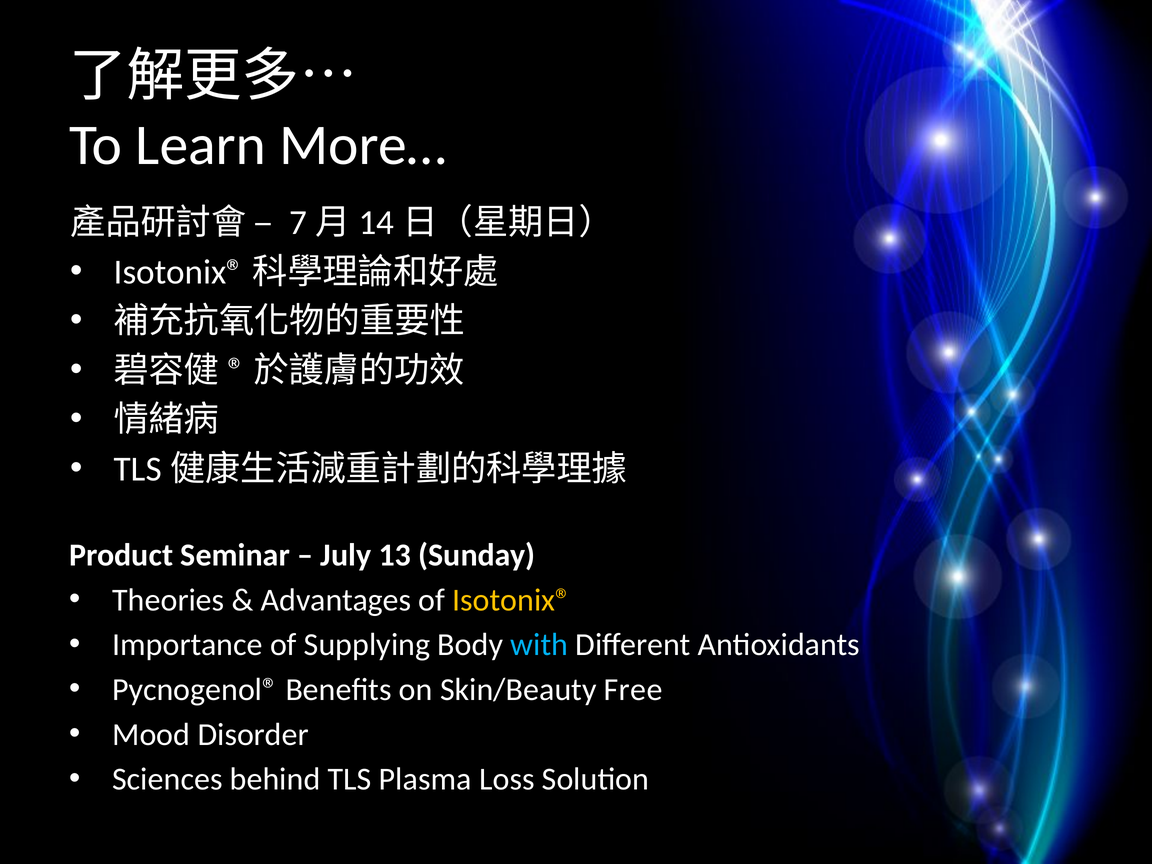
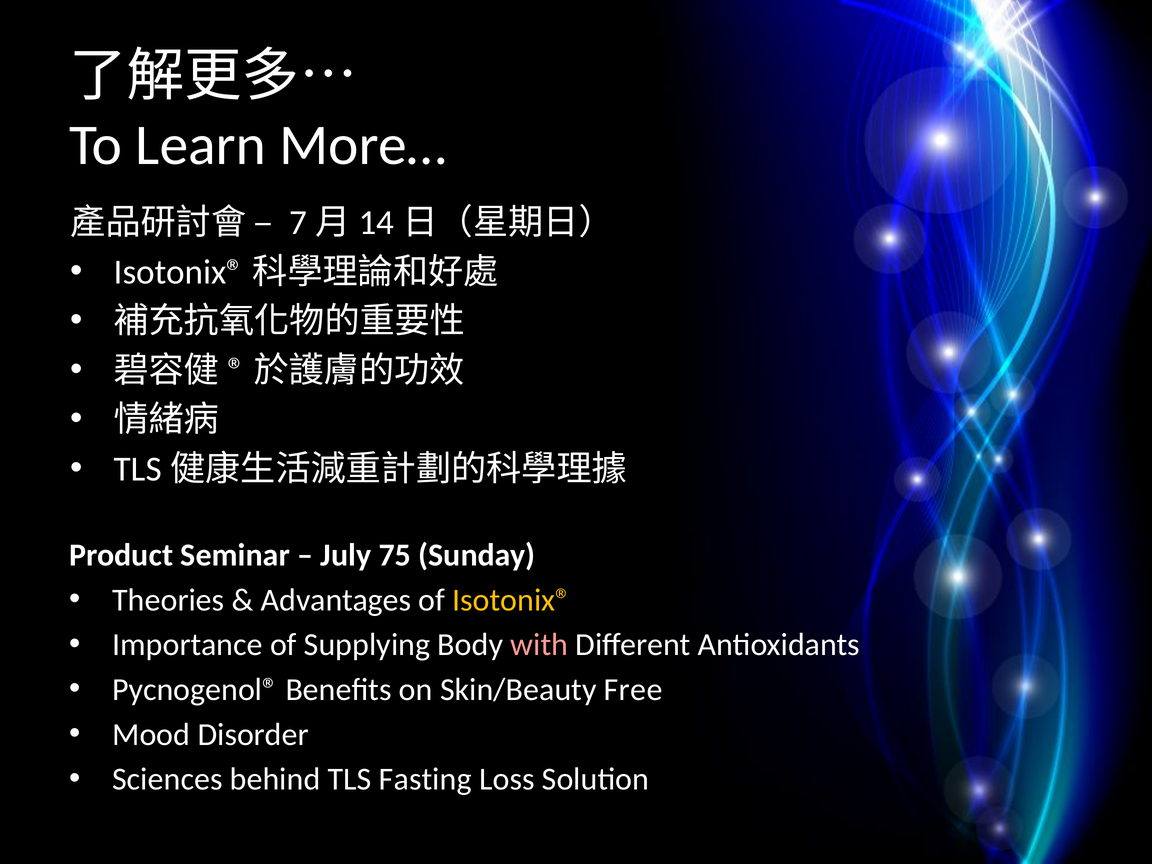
13: 13 -> 75 (395, 555)
with colour: light blue -> pink (539, 645)
Plasma: Plasma -> Fasting (425, 779)
